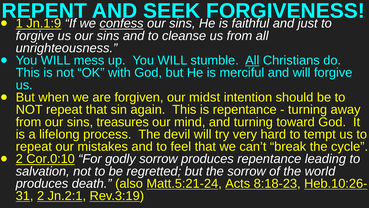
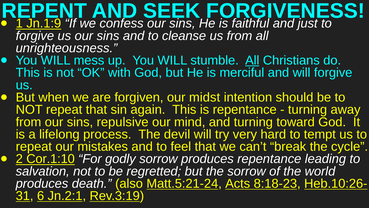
confess underline: present -> none (122, 23)
treasures: treasures -> repulsive (123, 122)
Cor.0:10: Cor.0:10 -> Cor.1:10 (51, 159)
2: 2 -> 6 (41, 196)
